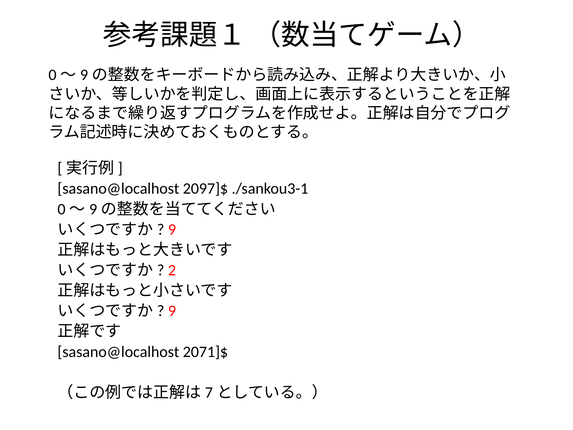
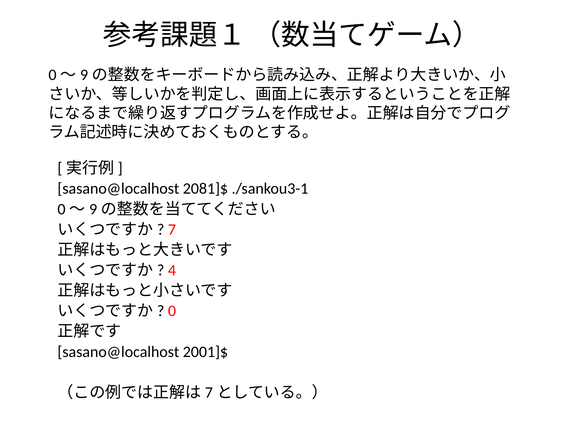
2097]$: 2097]$ -> 2081]$ (205, 189)
9: 9 -> 7 (172, 229)
2: 2 -> 4 (172, 270)
9: 9 -> 0 (172, 311)
2071]$: 2071]$ -> 2001]$ (205, 352)
